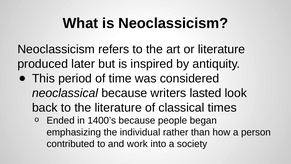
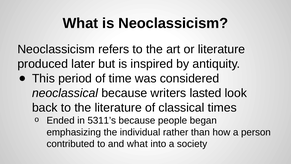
1400’s: 1400’s -> 5311’s (102, 120)
and work: work -> what (137, 144)
